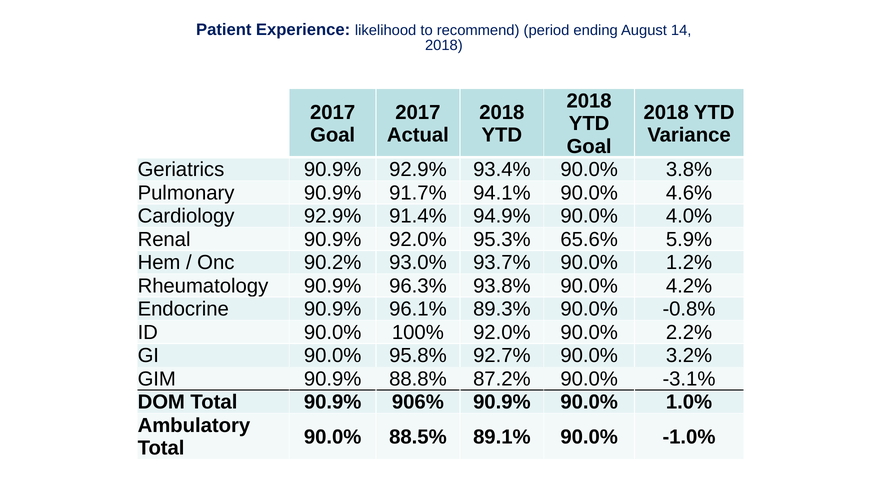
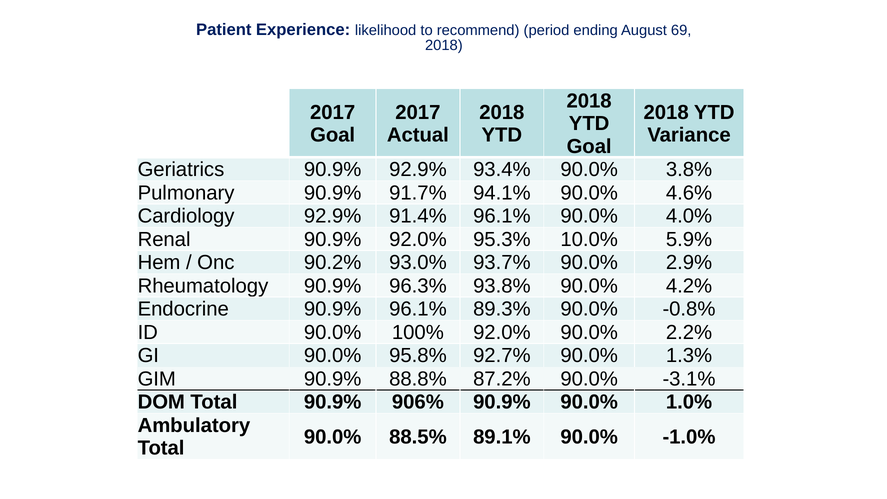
14: 14 -> 69 (681, 30)
91.4% 94.9%: 94.9% -> 96.1% (502, 216)
65.6%: 65.6% -> 10.0% (589, 239)
1.2%: 1.2% -> 2.9% (689, 263)
3.2%: 3.2% -> 1.3% (689, 356)
